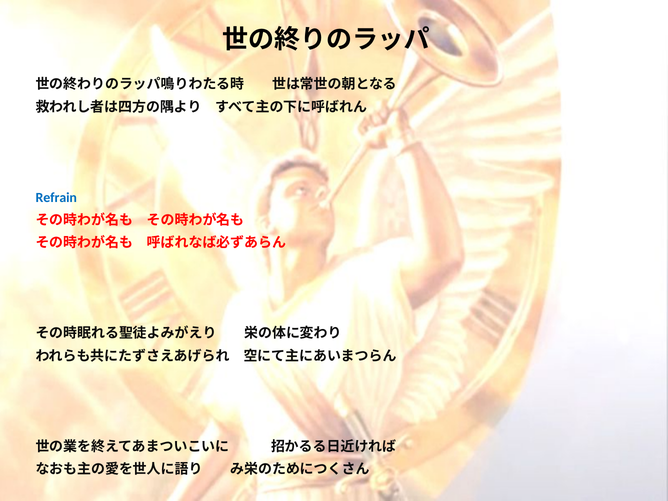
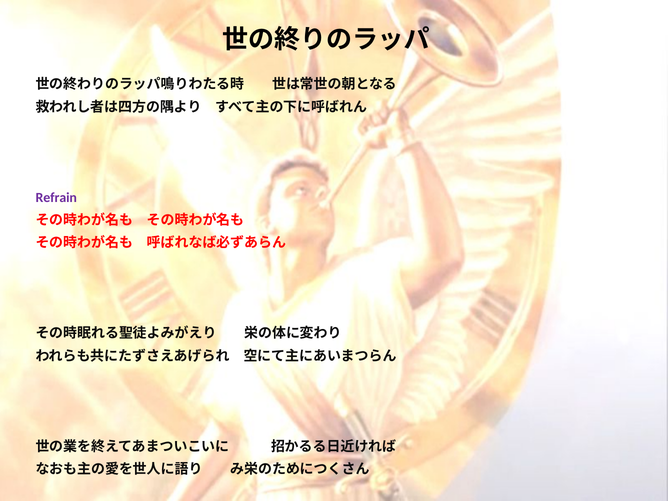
Refrain colour: blue -> purple (56, 198)
